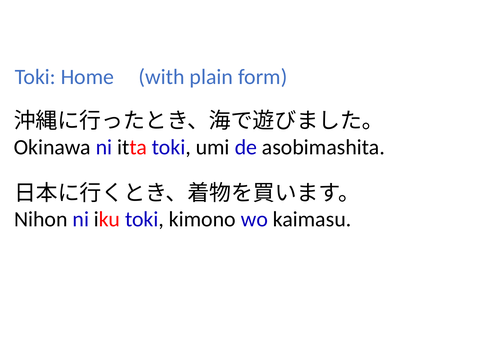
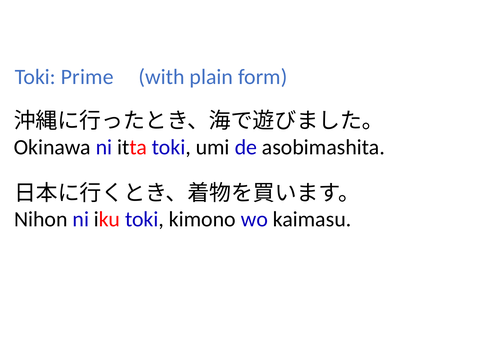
Home: Home -> Prime (87, 77)
